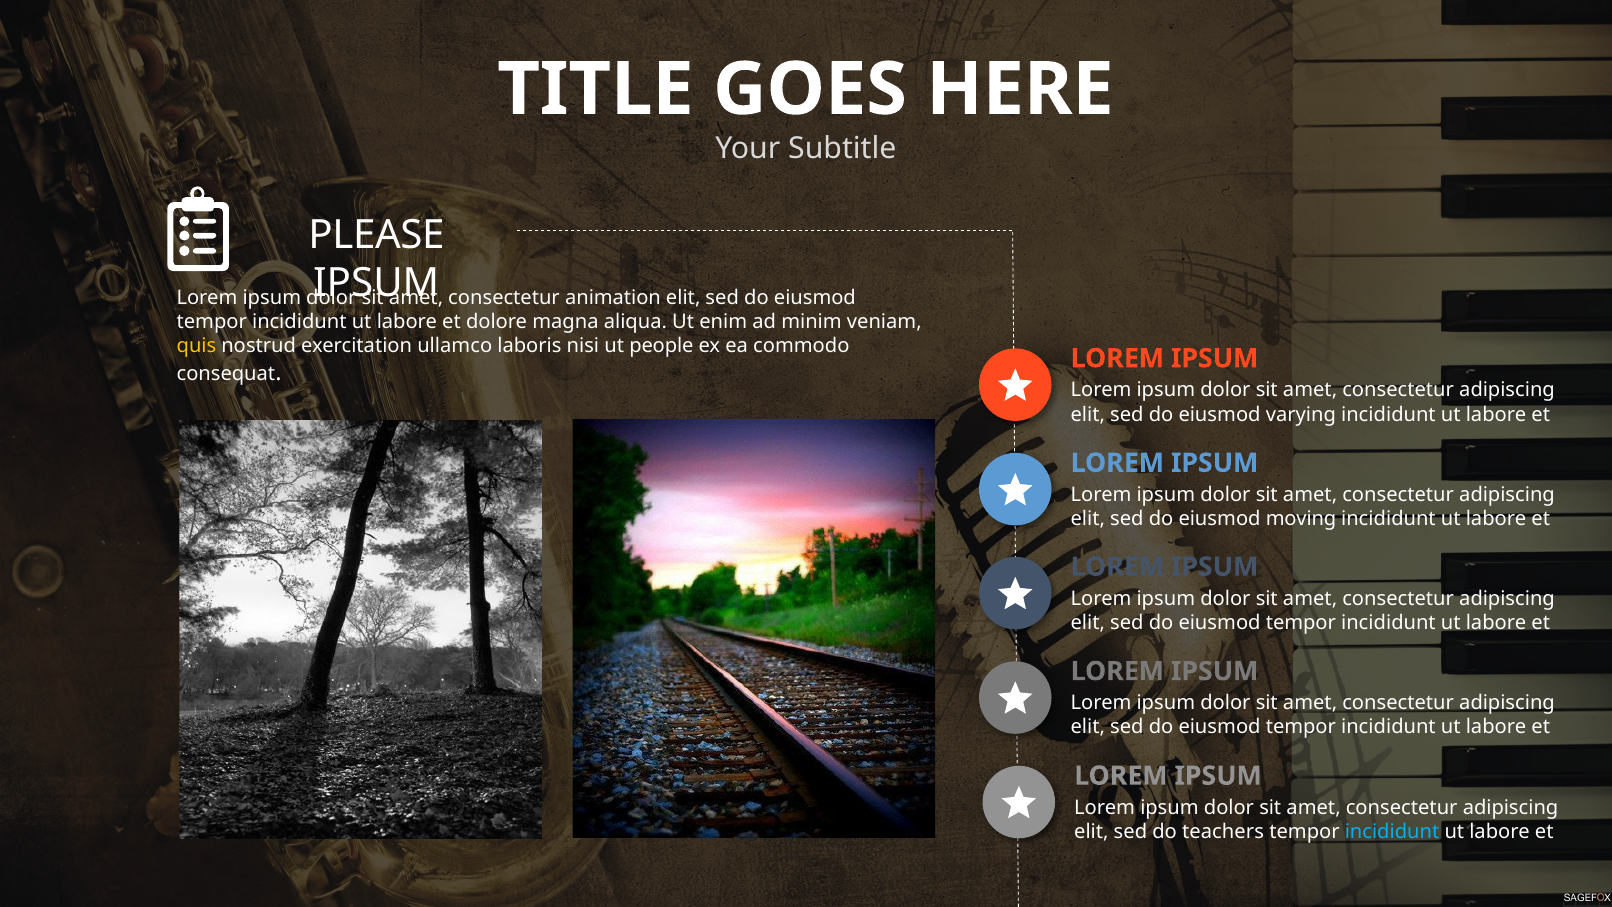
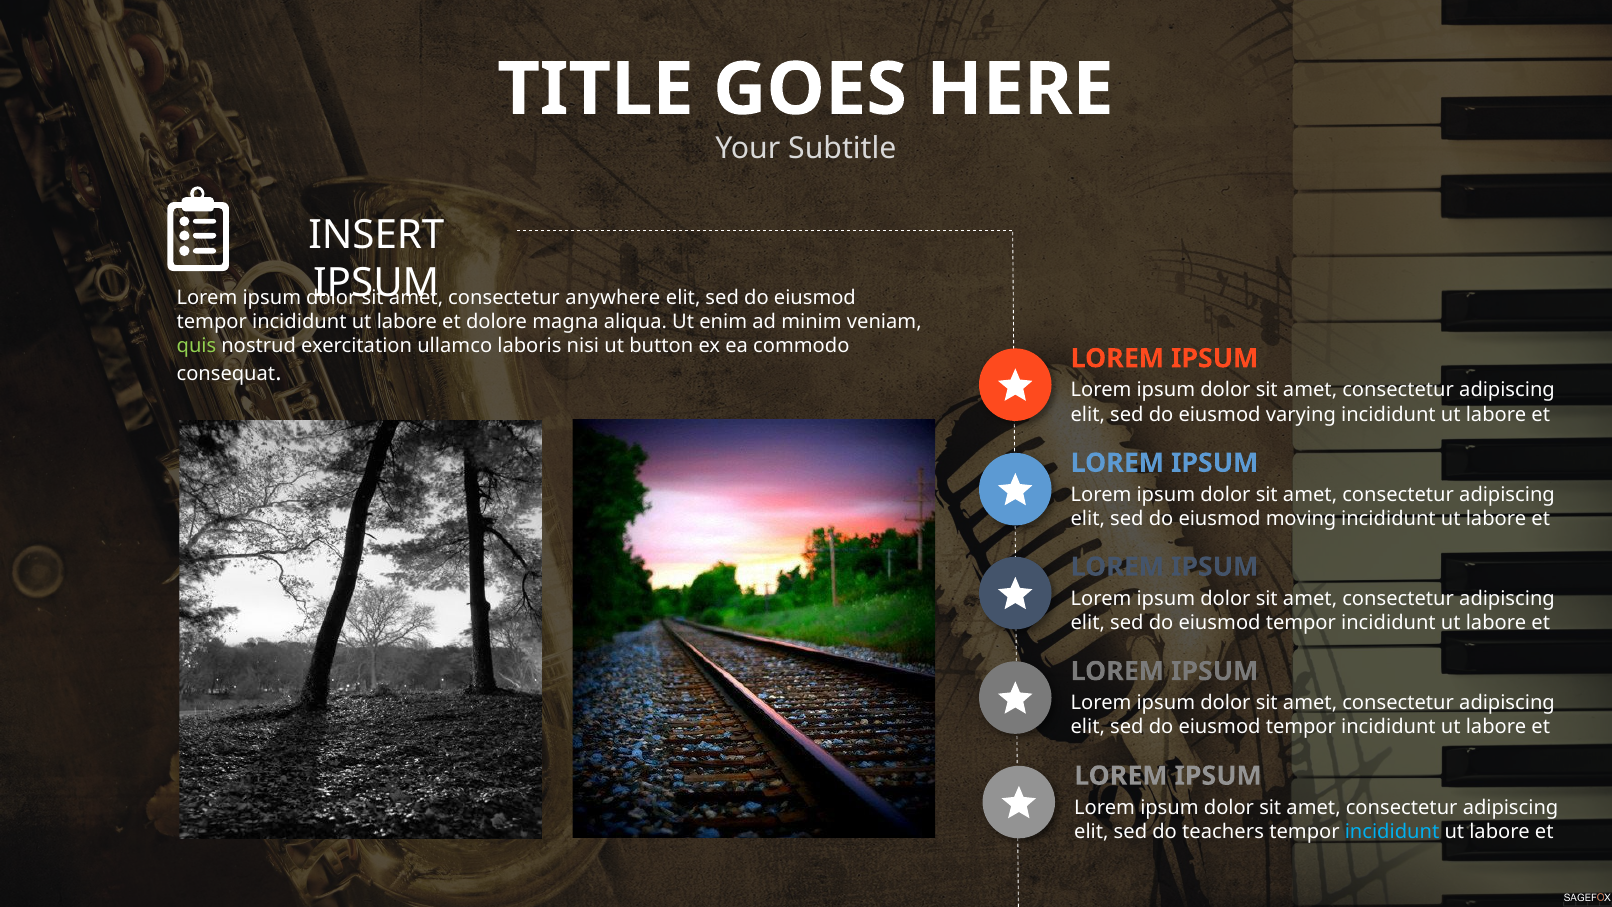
PLEASE: PLEASE -> INSERT (376, 235)
animation: animation -> anywhere (613, 297)
quis colour: yellow -> light green (196, 346)
people: people -> button (661, 346)
